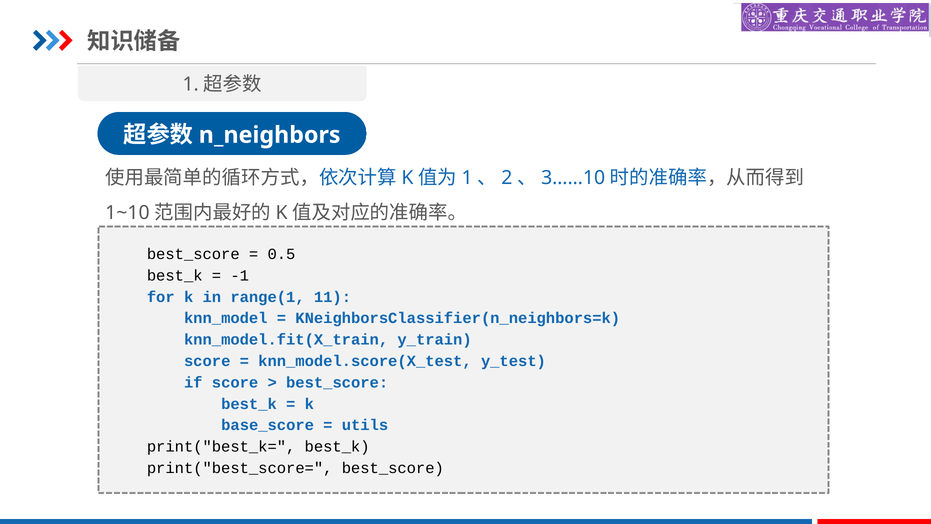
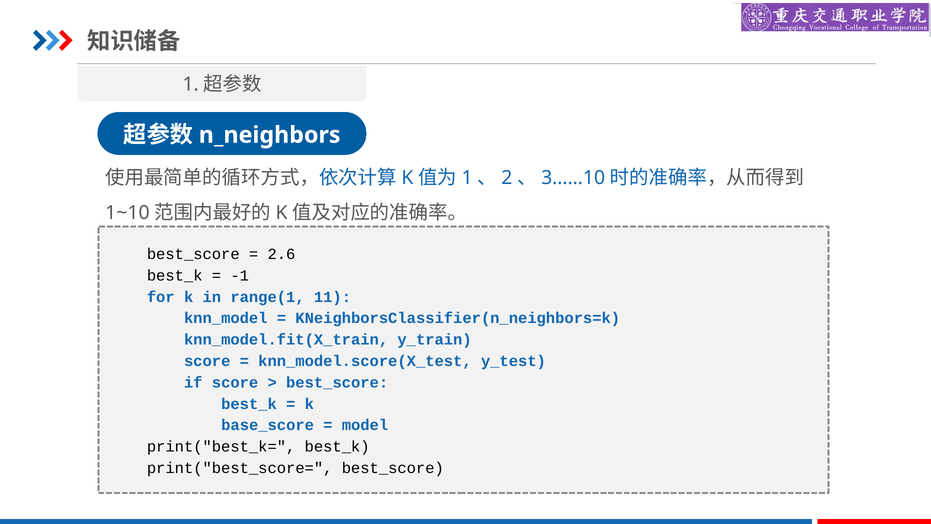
0.5: 0.5 -> 2.6 (281, 254)
utils: utils -> model (365, 425)
